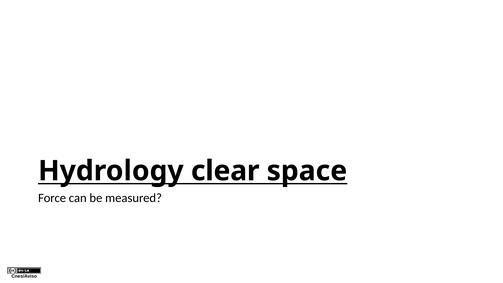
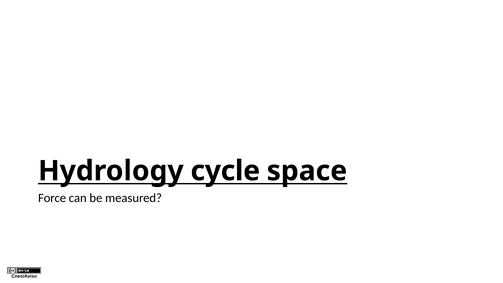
clear: clear -> cycle (225, 171)
